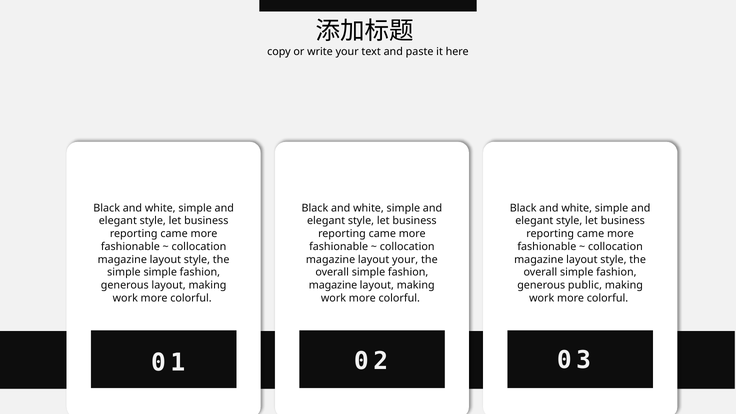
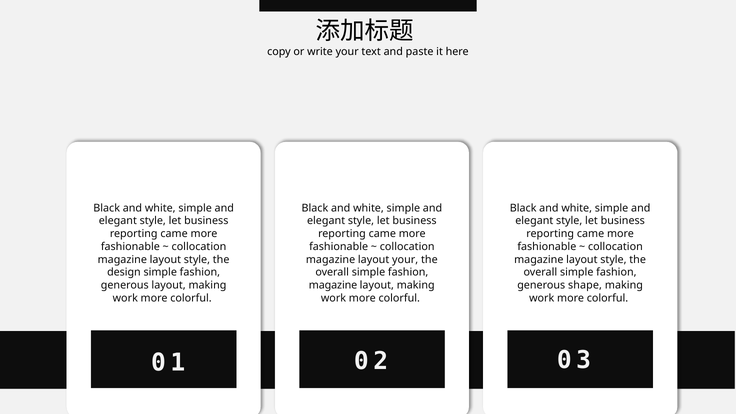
simple: simple -> design (124, 272)
public: public -> shape (585, 285)
